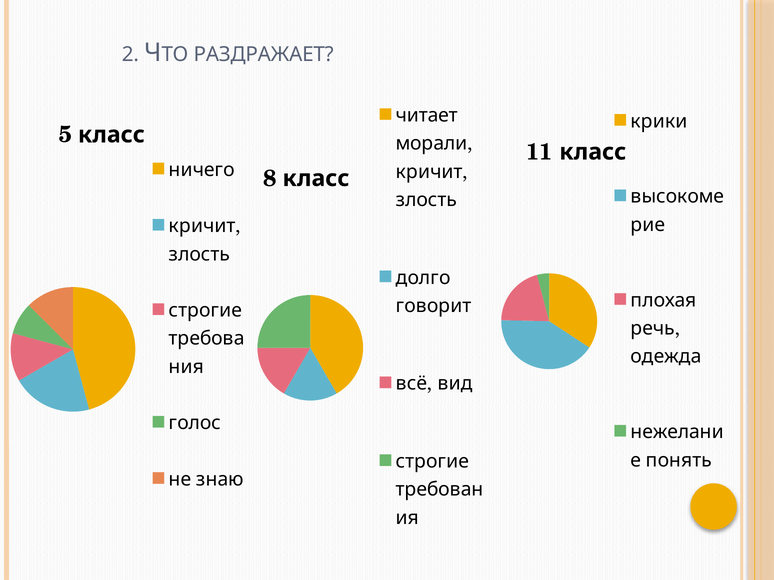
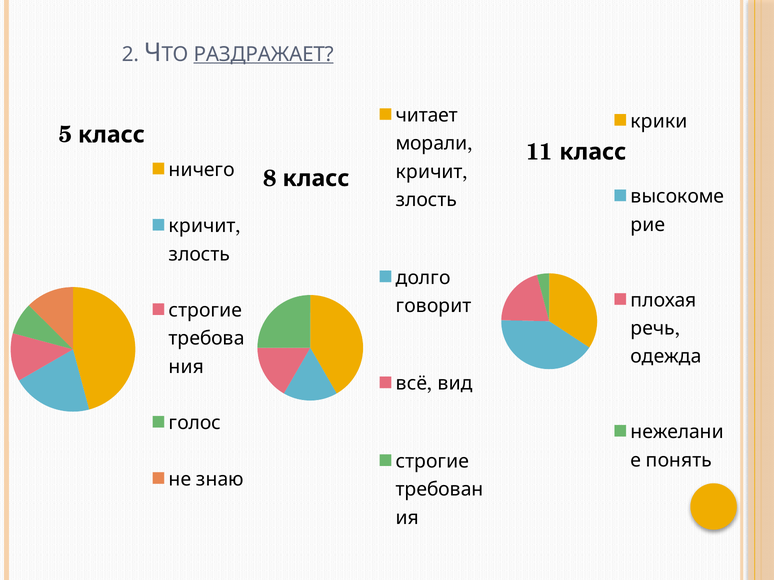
РАЗДРАЖАЕТ underline: none -> present (264, 54)
